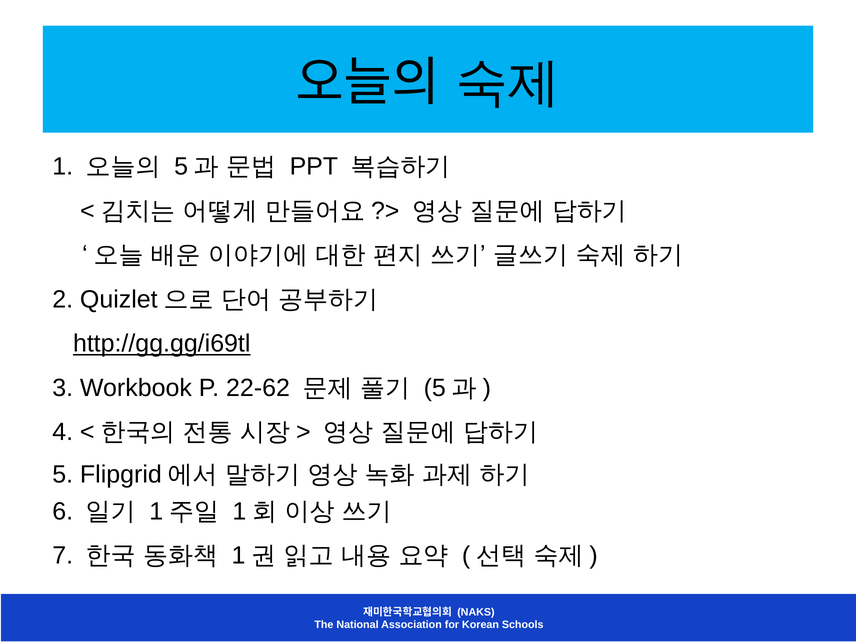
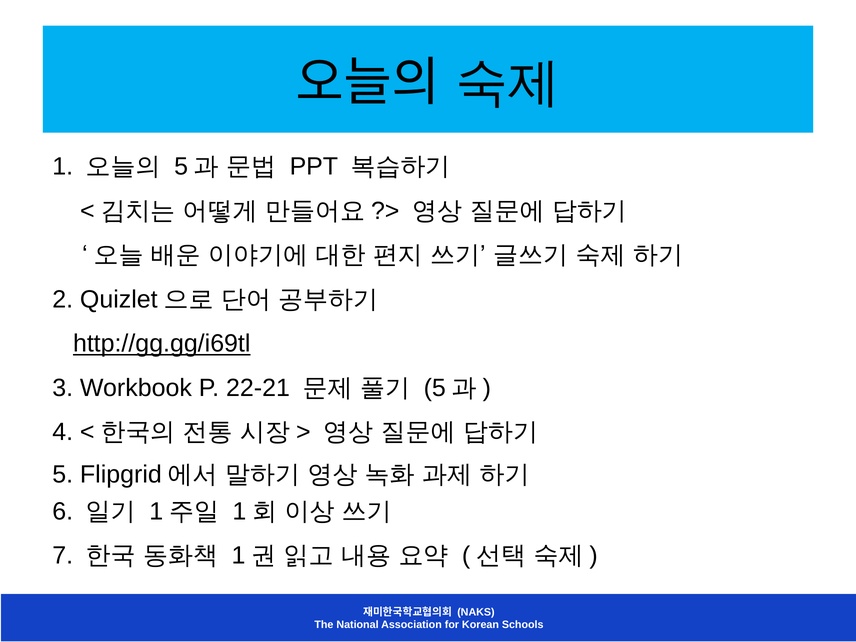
22-62: 22-62 -> 22-21 (258, 388)
